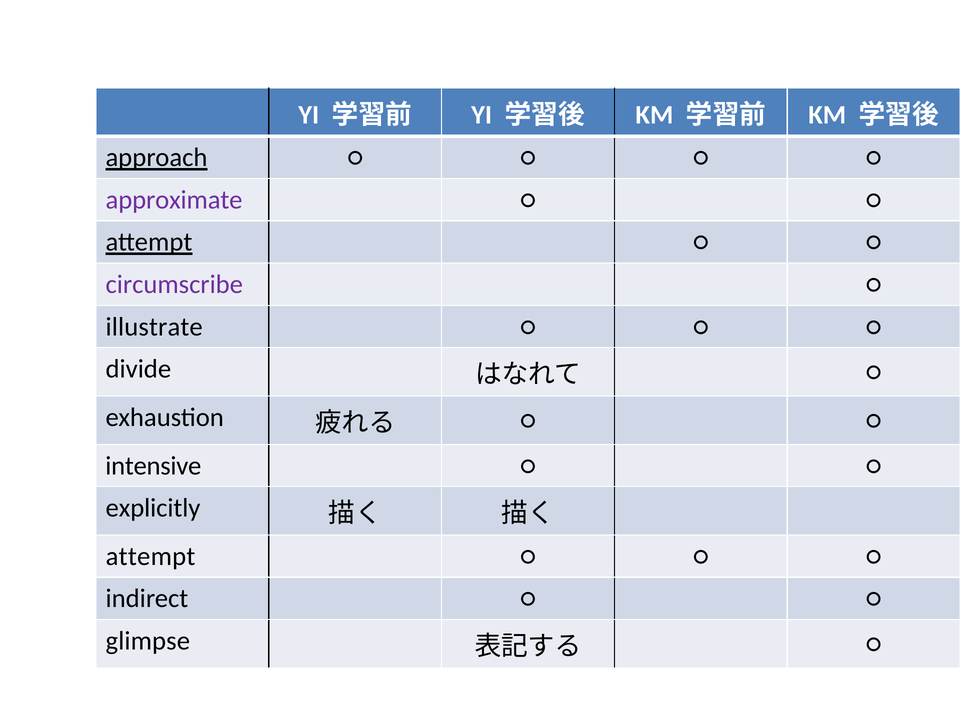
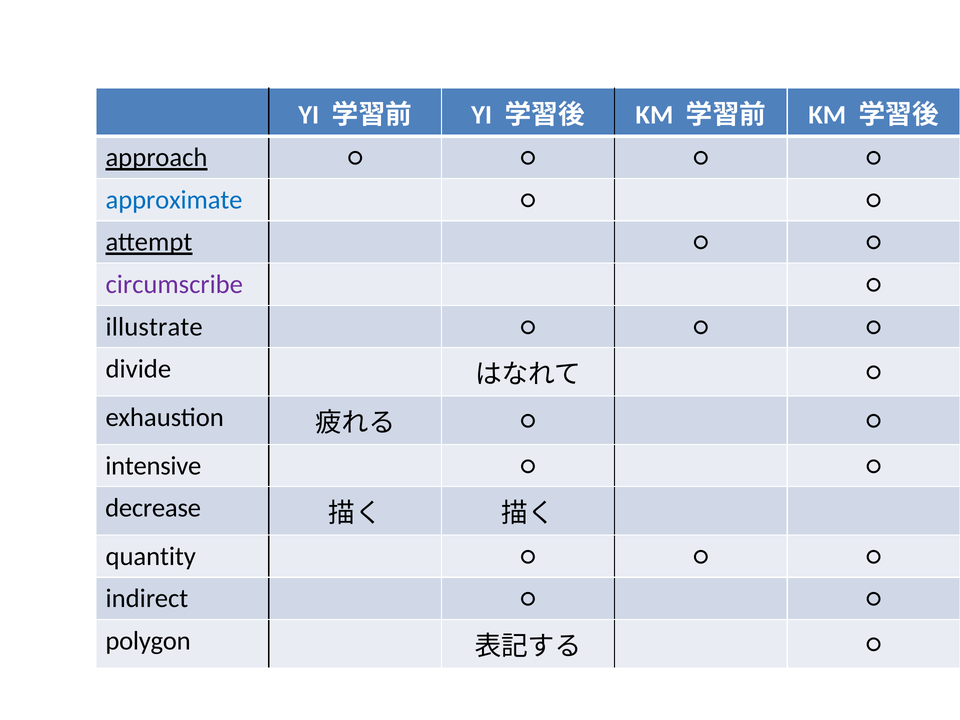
approximate colour: purple -> blue (174, 200)
explicitly: explicitly -> decrease (153, 508)
attempt: attempt -> quantity (151, 556)
glimpse: glimpse -> polygon (148, 641)
